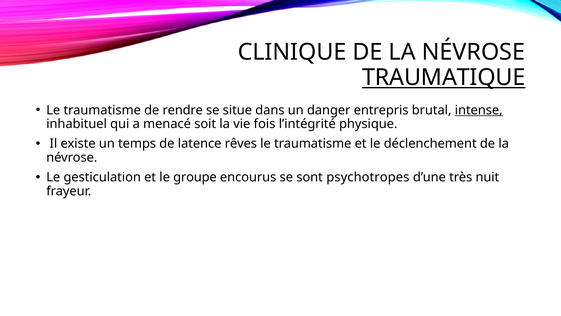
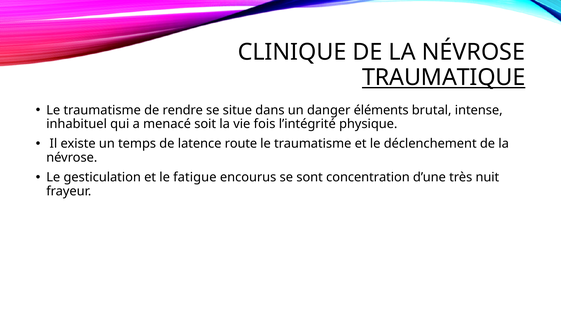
entrepris: entrepris -> éléments (381, 110)
intense underline: present -> none (479, 110)
rêves: rêves -> route (241, 144)
groupe: groupe -> fatigue (195, 177)
psychotropes: psychotropes -> concentration (368, 177)
